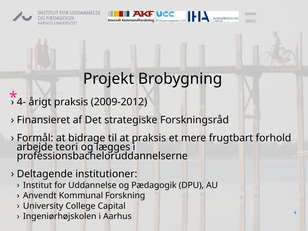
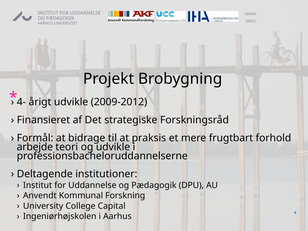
årigt praksis: praksis -> udvikle (71, 102)
og lægges: lægges -> udvikle (113, 147)
